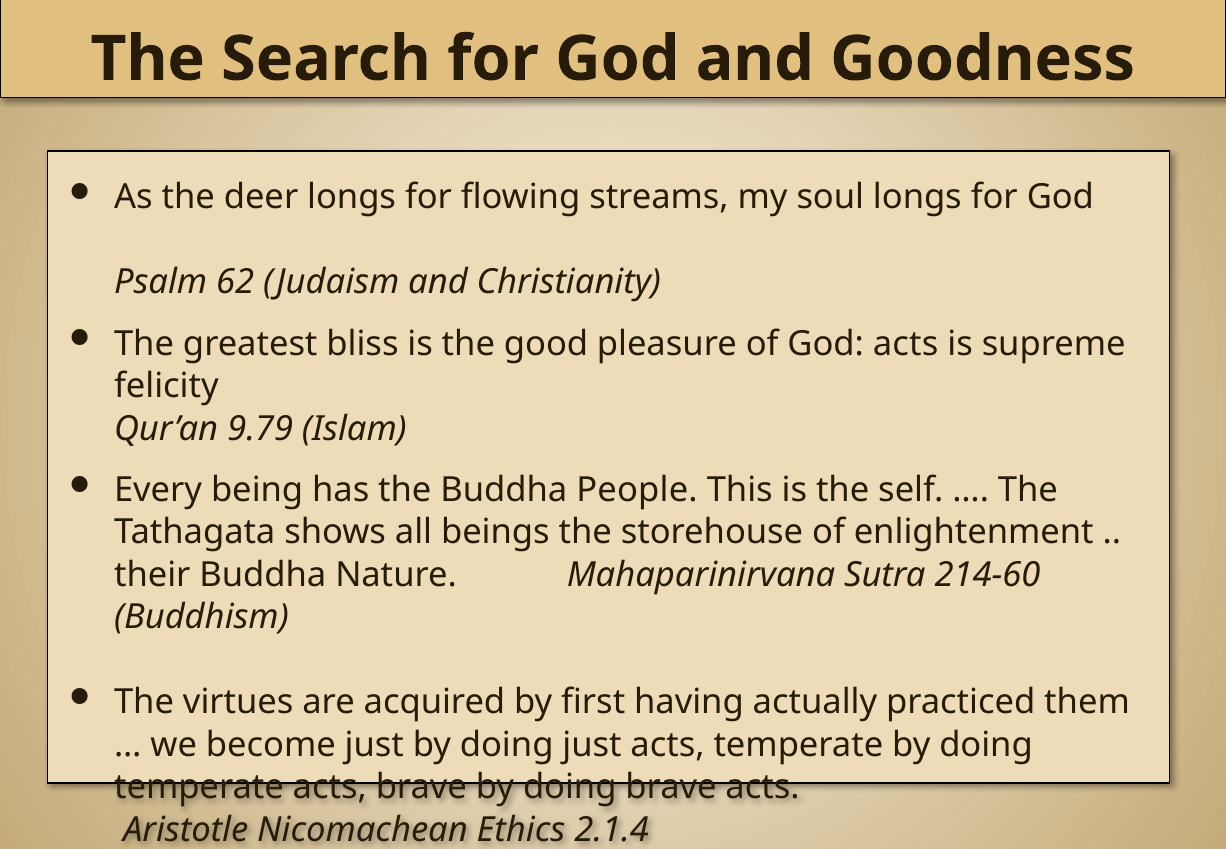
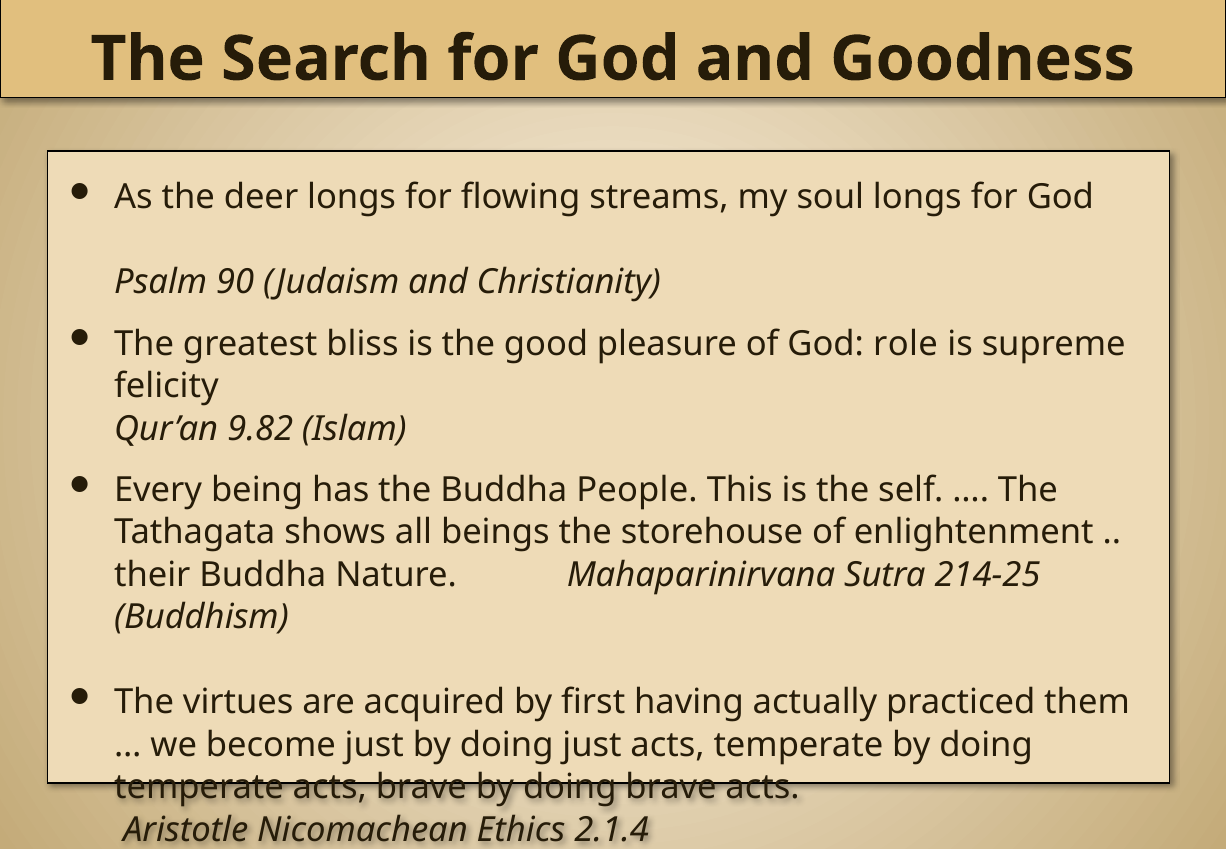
62: 62 -> 90 (235, 282)
God acts: acts -> role (905, 344)
9.79: 9.79 -> 9.82 (260, 428)
214-60: 214-60 -> 214-25 (988, 575)
